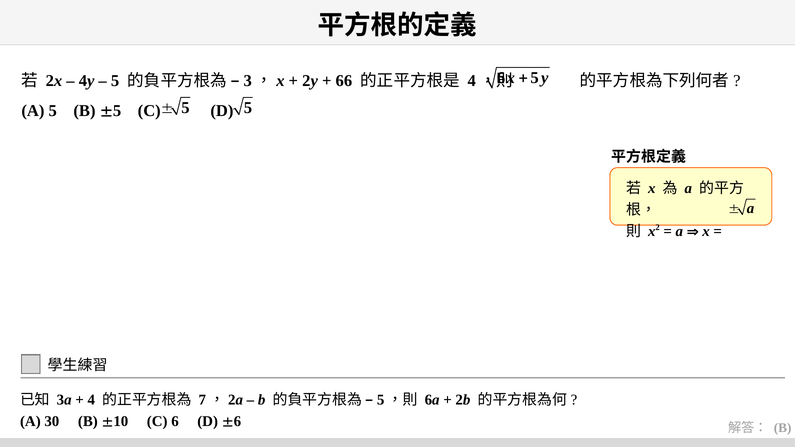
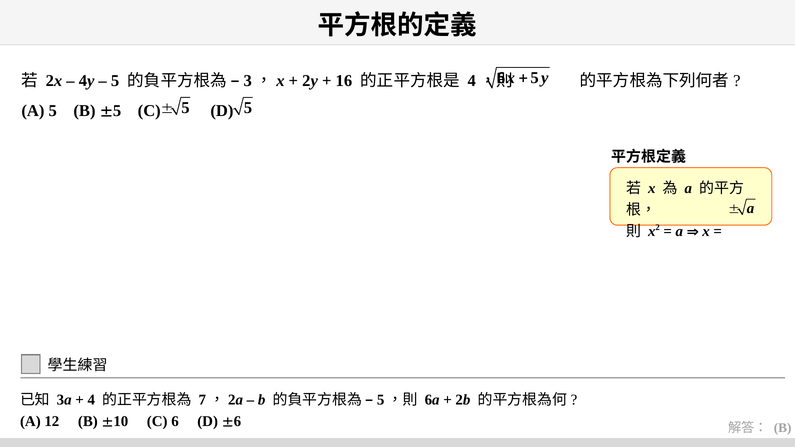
66: 66 -> 16 (344, 81)
30: 30 -> 12 (52, 422)
